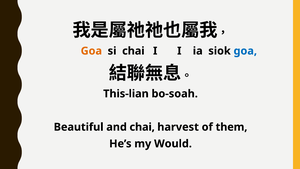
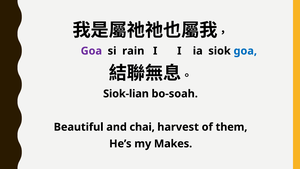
Goa colour: orange -> purple (91, 51)
si chai: chai -> rain (133, 51)
This-lian: This-lian -> Siok-lian (126, 94)
Would: Would -> Makes (173, 144)
